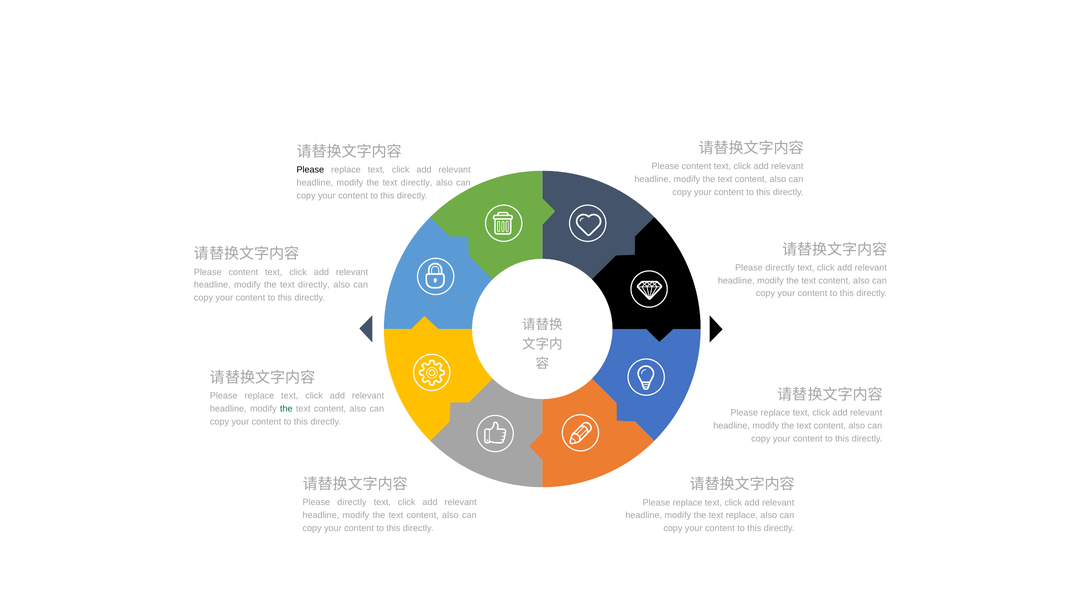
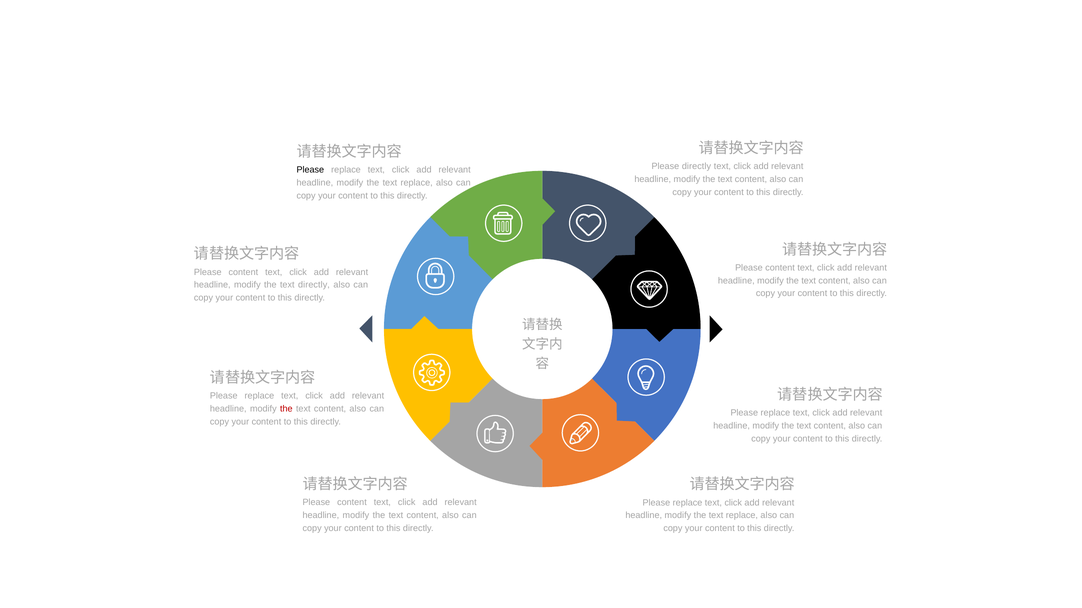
content: content -> directly (696, 166)
directly: directly -> replace (417, 183)
directly: directly -> content (780, 268)
the colour: green -> red (286, 409)
directly: directly -> content (352, 503)
